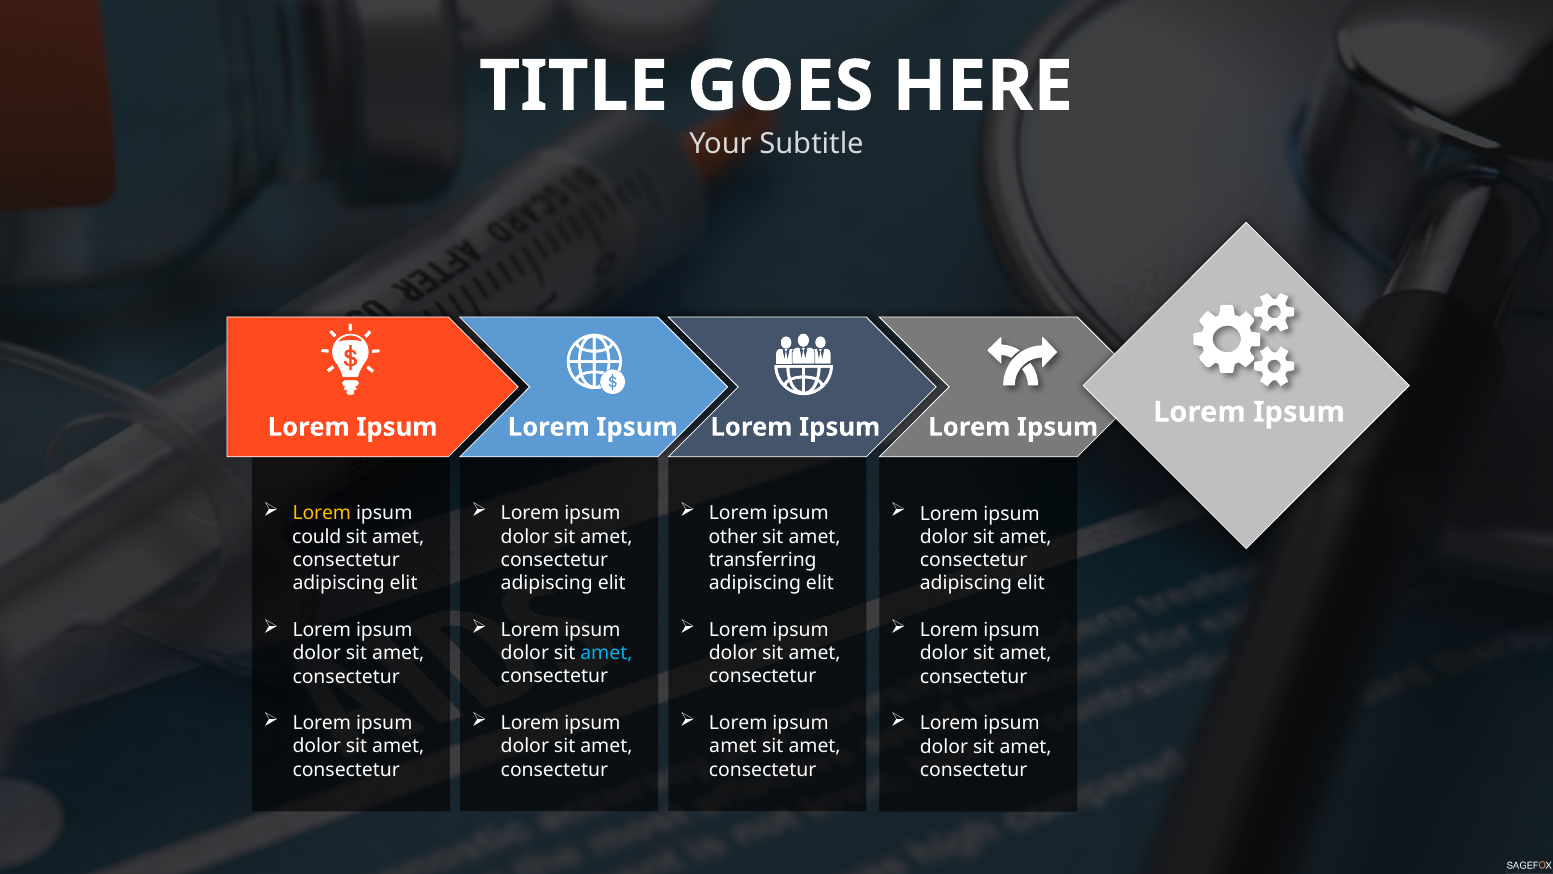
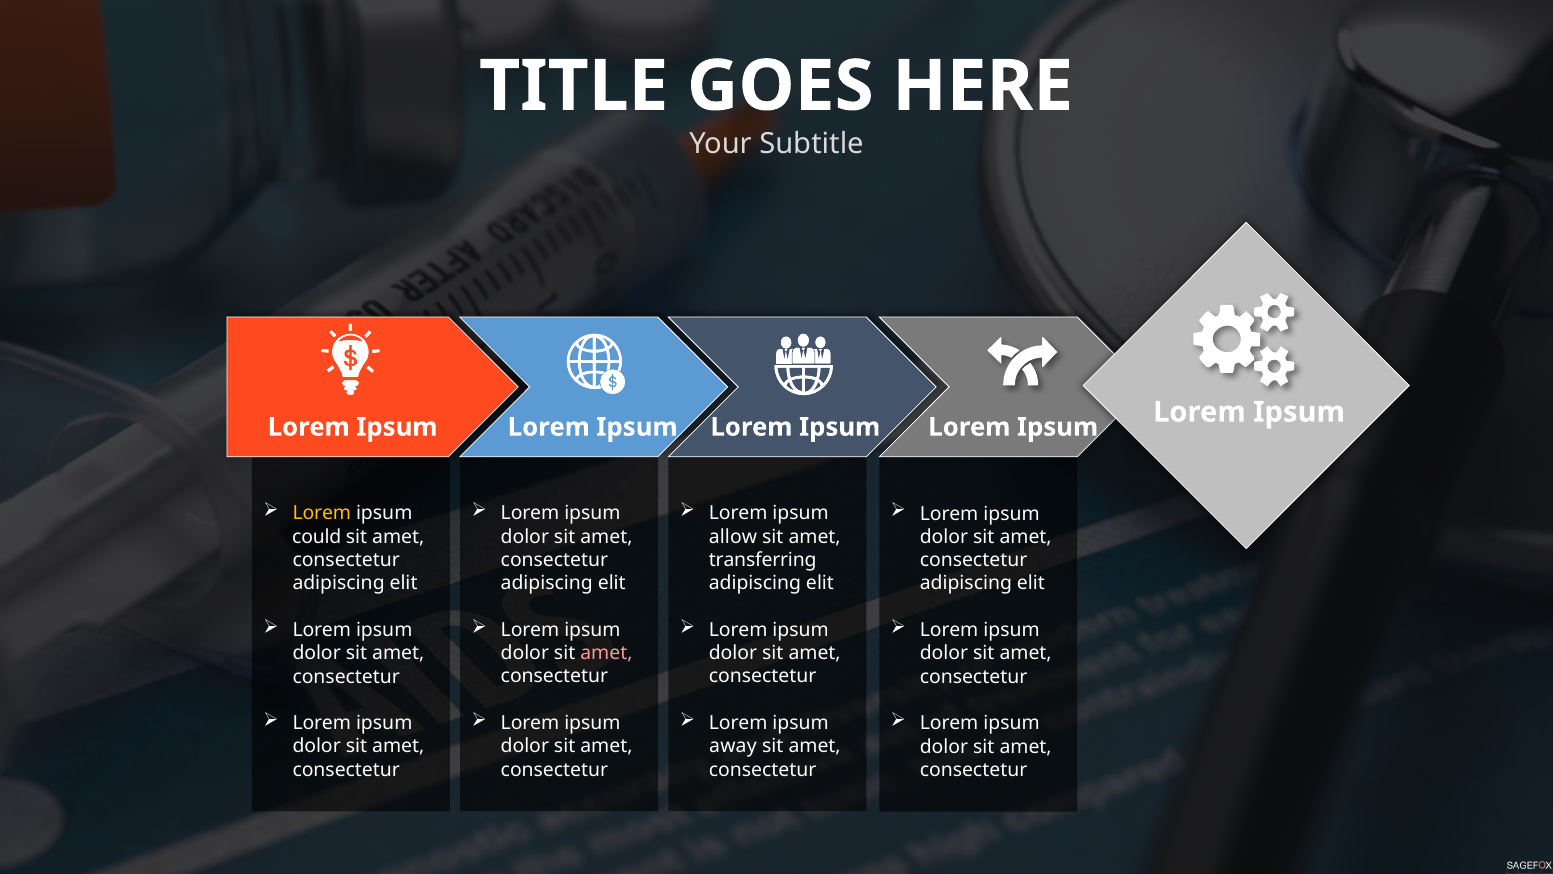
other: other -> allow (733, 536)
amet colour: light blue -> pink (606, 653)
amet: amet -> away (733, 746)
